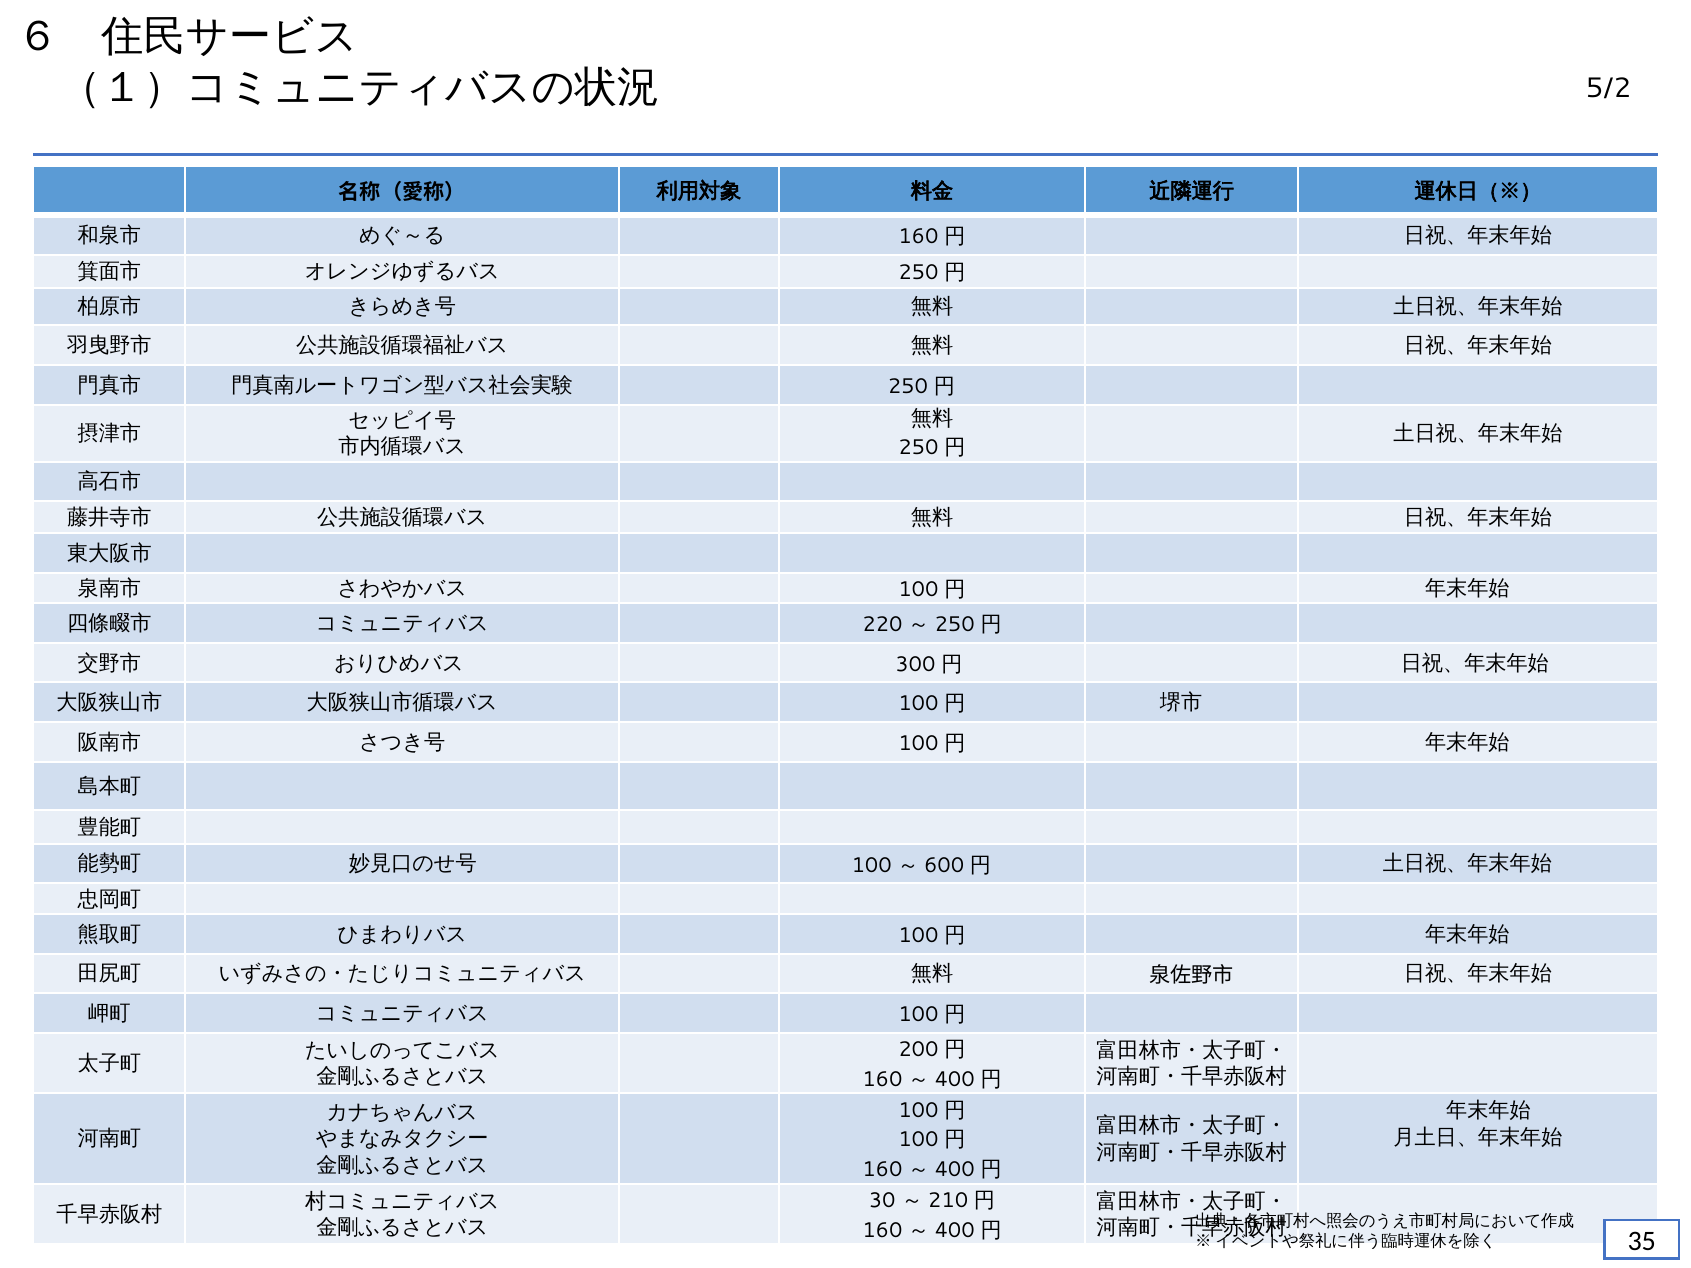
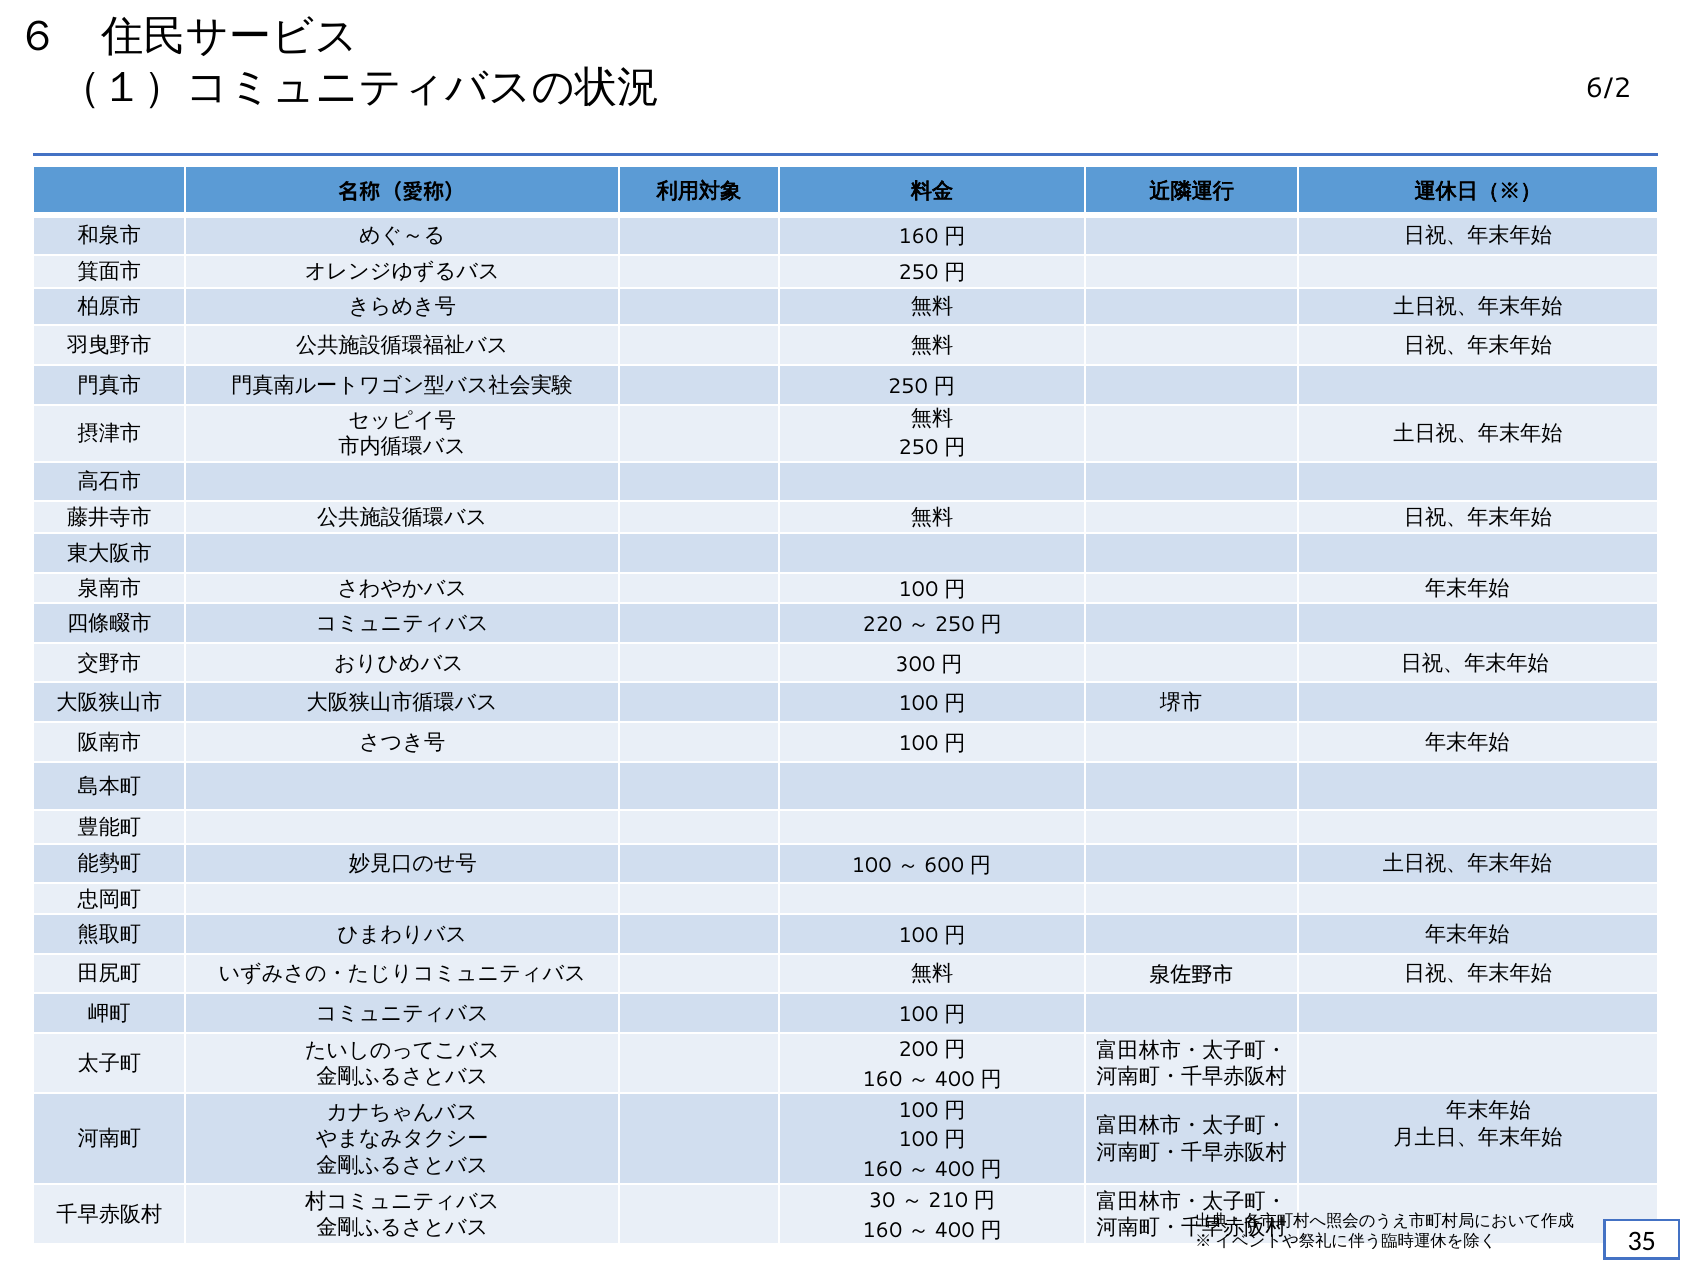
5/2: 5/2 -> 6/2 (1608, 89)
